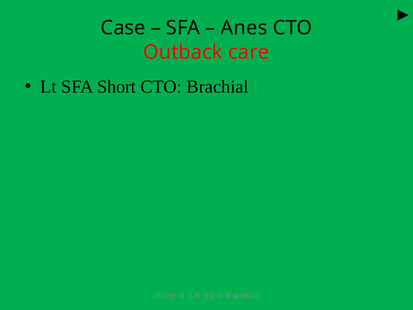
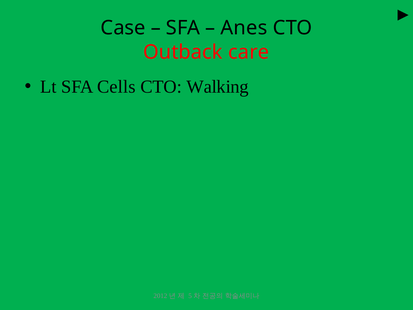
Short: Short -> Cells (116, 87)
Brachial: Brachial -> Walking (218, 87)
